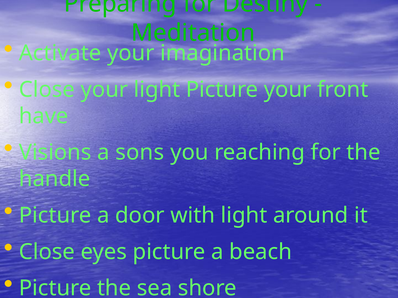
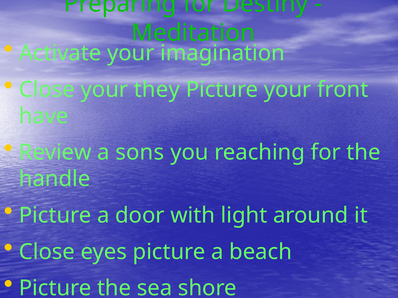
your light: light -> they (157, 90)
Visions: Visions -> Review (55, 153)
